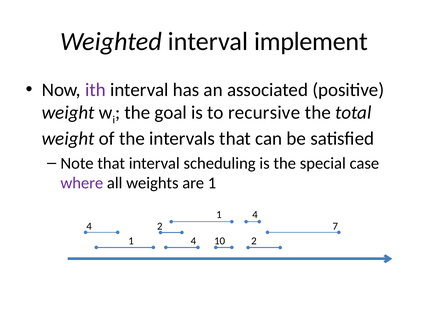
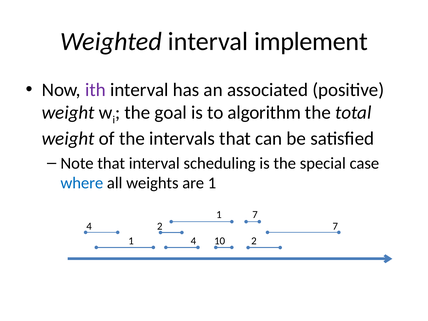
recursive: recursive -> algorithm (264, 113)
where colour: purple -> blue (82, 183)
4: 4 -> 7 (255, 215)
